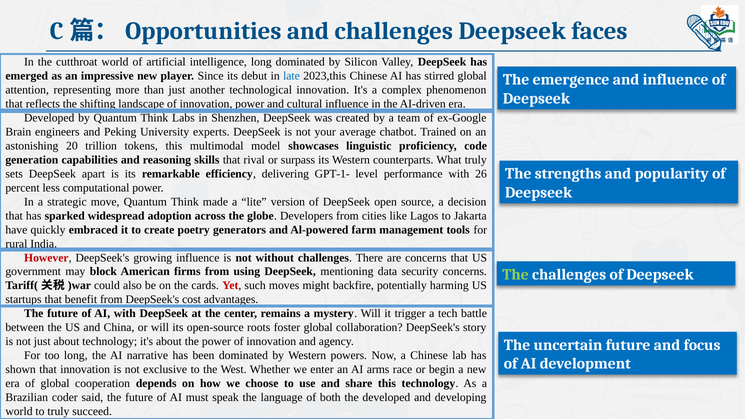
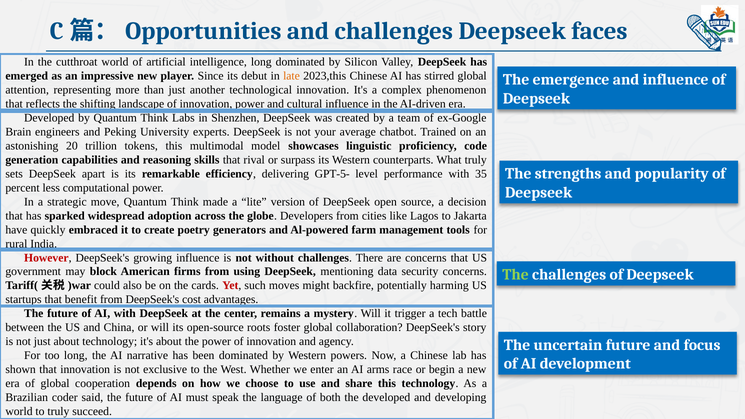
late colour: blue -> orange (291, 76)
GPT-1-: GPT-1- -> GPT-5- (332, 174)
26: 26 -> 35 (481, 174)
